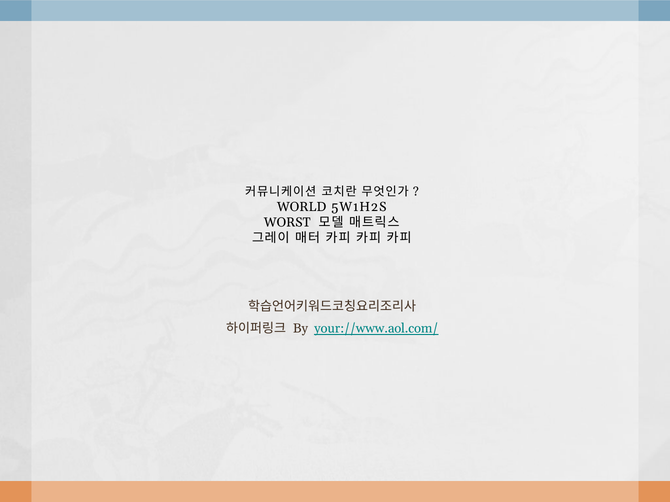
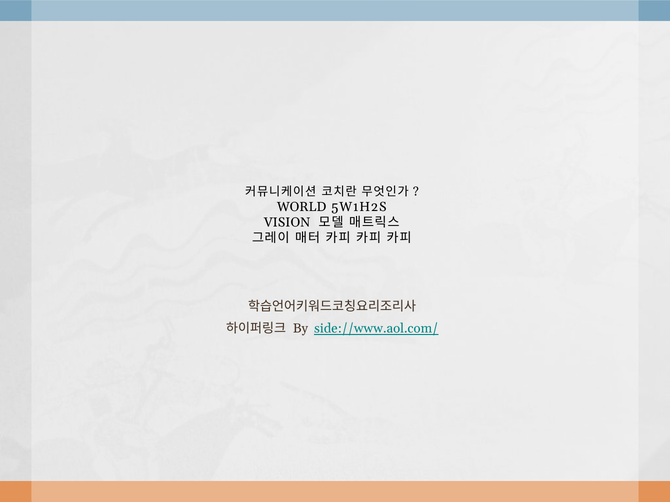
WORST: WORST -> VISION (287, 223)
your://www.aol.com/: your://www.aol.com/ -> side://www.aol.com/ (376, 329)
